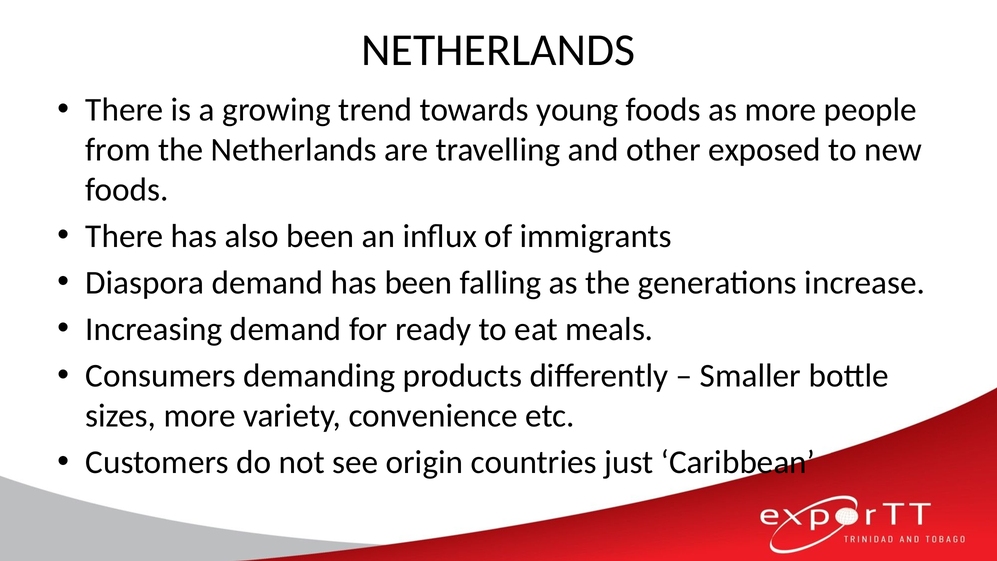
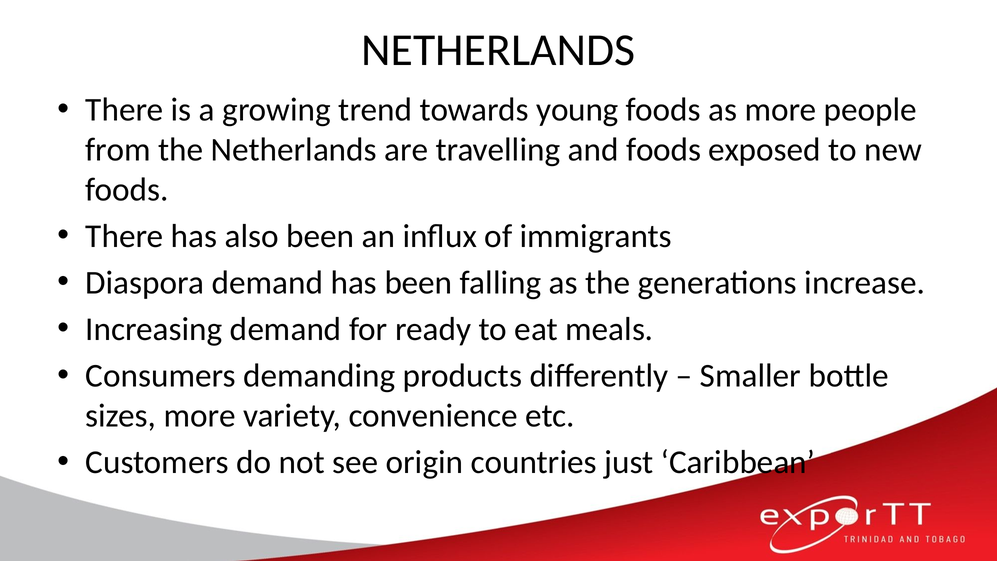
and other: other -> foods (664, 150)
